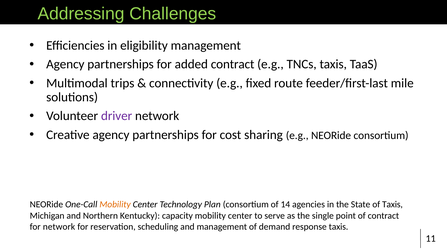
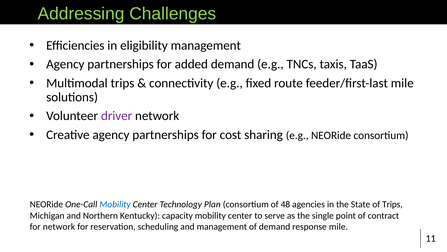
added contract: contract -> demand (233, 64)
Mobility colour: orange -> blue (115, 204)
14: 14 -> 48 (285, 204)
of Taxis: Taxis -> Trips (392, 204)
response taxis: taxis -> mile (338, 226)
